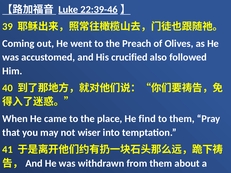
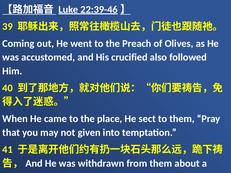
find: find -> sect (147, 119)
wiser: wiser -> given (89, 133)
